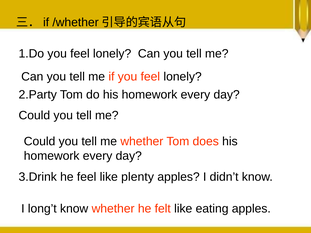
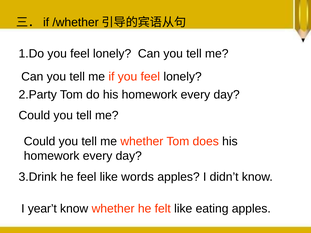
plenty: plenty -> words (138, 177)
long’t: long’t -> year’t (42, 209)
